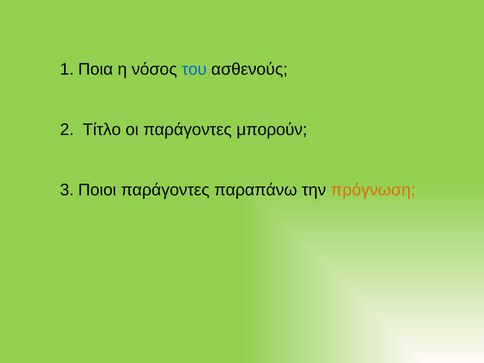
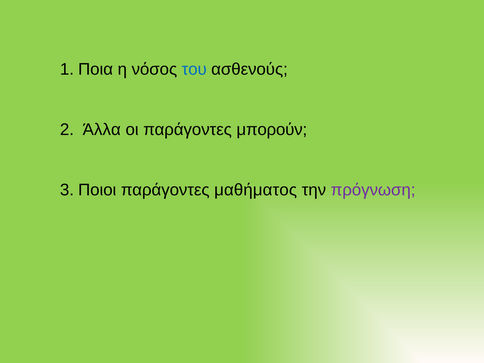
Τίτλο: Τίτλο -> Άλλα (102, 130)
παραπάνω: παραπάνω -> μαθήματος (256, 190)
πρόγνωση colour: orange -> purple (373, 190)
